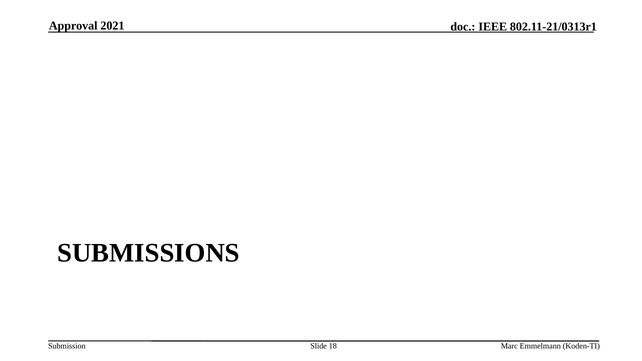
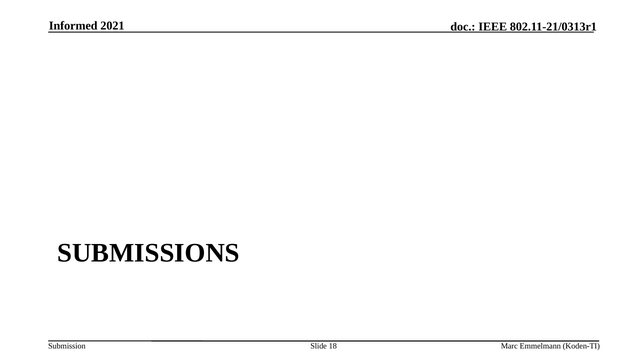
Approval: Approval -> Informed (73, 26)
